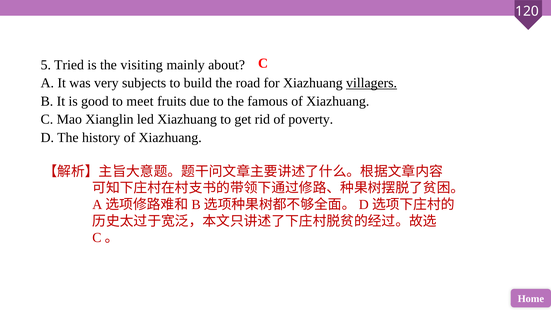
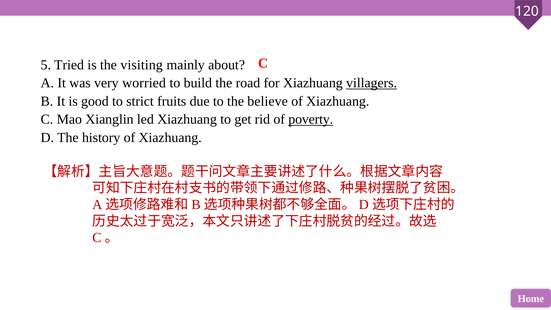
subjects: subjects -> worried (144, 83)
meet: meet -> strict (140, 101)
famous: famous -> believe (268, 101)
poverty underline: none -> present (311, 119)
